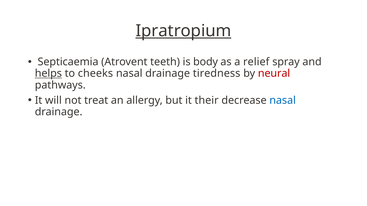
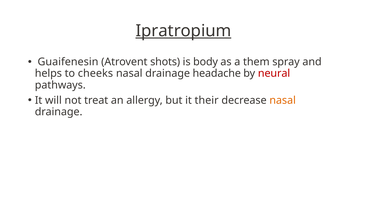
Septicaemia: Septicaemia -> Guaifenesin (68, 62)
teeth: teeth -> shots (165, 62)
relief: relief -> them (256, 62)
helps underline: present -> none (48, 74)
tiredness: tiredness -> headache (217, 74)
nasal colour: blue -> orange (283, 101)
